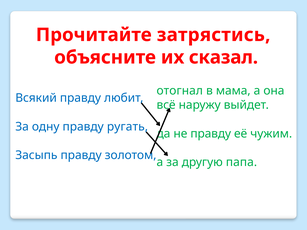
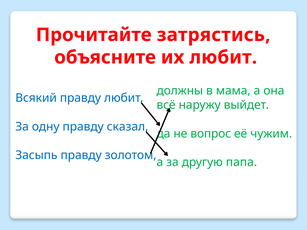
их сказал: сказал -> любит (223, 57)
отогнал: отогнал -> должны (180, 91)
ругать: ругать -> сказал (128, 127)
не правду: правду -> вопрос (211, 134)
